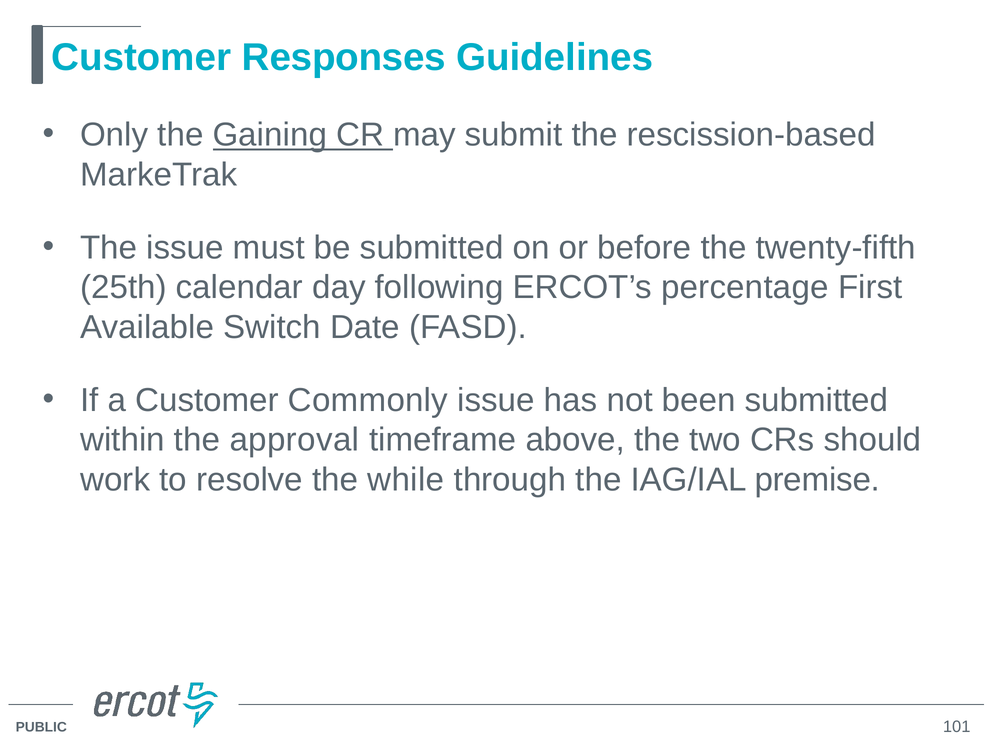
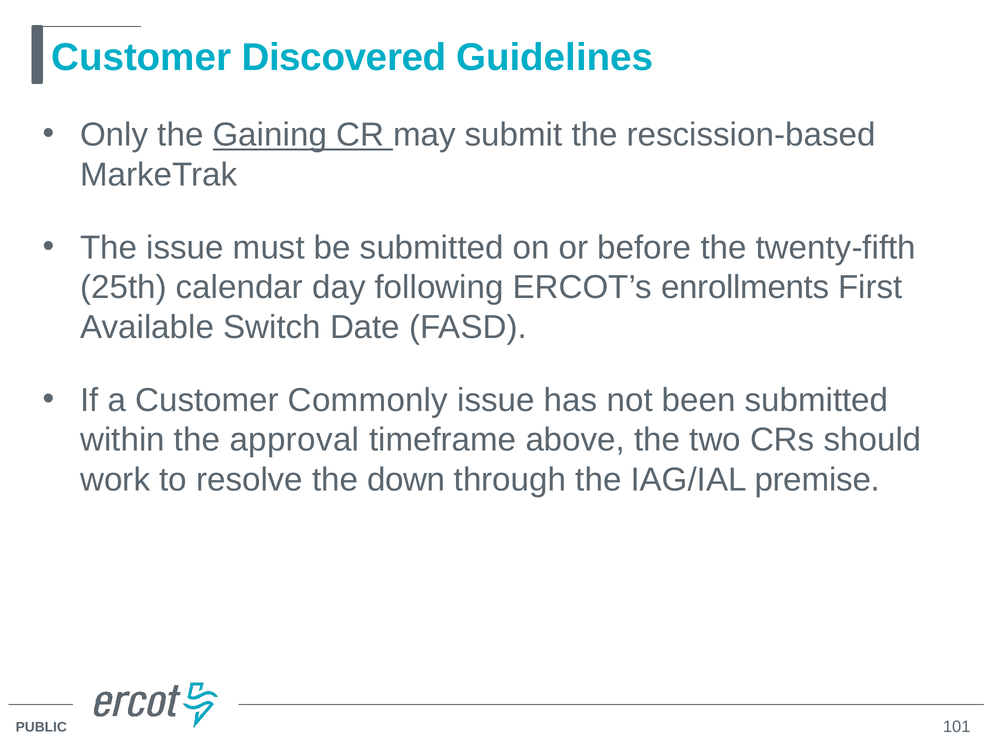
Responses: Responses -> Discovered (344, 57)
percentage: percentage -> enrollments (745, 287)
while: while -> down (406, 479)
